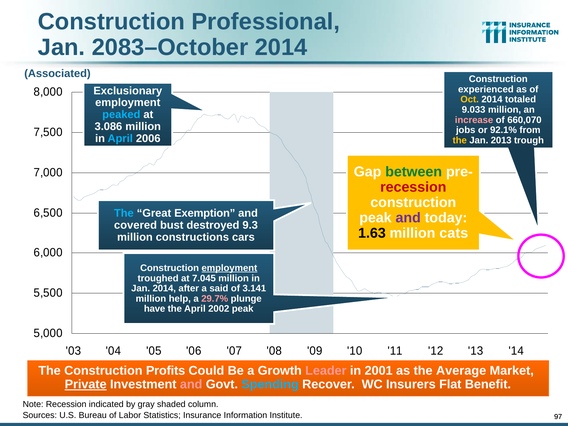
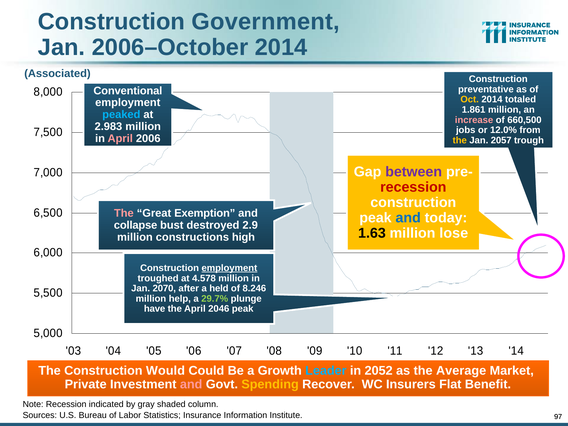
Professional: Professional -> Government (266, 22)
2083–October: 2083–October -> 2006–October (170, 47)
experienced: experienced -> preventative (486, 89)
Exclusionary: Exclusionary -> Conventional (128, 91)
9.033: 9.033 -> 1.861 (474, 110)
660,070: 660,070 -> 660,500 (524, 120)
3.086: 3.086 -> 2.983 (108, 127)
92.1%: 92.1% -> 12.0% (503, 130)
April colour: light blue -> pink (120, 138)
2013: 2013 -> 2057 (501, 140)
between colour: green -> purple (414, 172)
The colour: light blue -> pink (124, 213)
and colour: purple -> blue (408, 218)
covered: covered -> collapse (136, 225)
9.3: 9.3 -> 2.9 (250, 225)
cats: cats -> lose (454, 233)
cars: cars -> high (243, 237)
7.045: 7.045 -> 4.578 (204, 278)
Jan 2014: 2014 -> 2070 (164, 288)
said: said -> held (219, 288)
3.141: 3.141 -> 8.246 (254, 288)
29.7% colour: pink -> light green (215, 299)
2002: 2002 -> 2046 (219, 309)
Profits: Profits -> Would (165, 371)
Leader colour: pink -> light blue (326, 371)
2001: 2001 -> 2052 (379, 371)
Private underline: present -> none (86, 384)
Spending colour: light blue -> yellow (270, 384)
